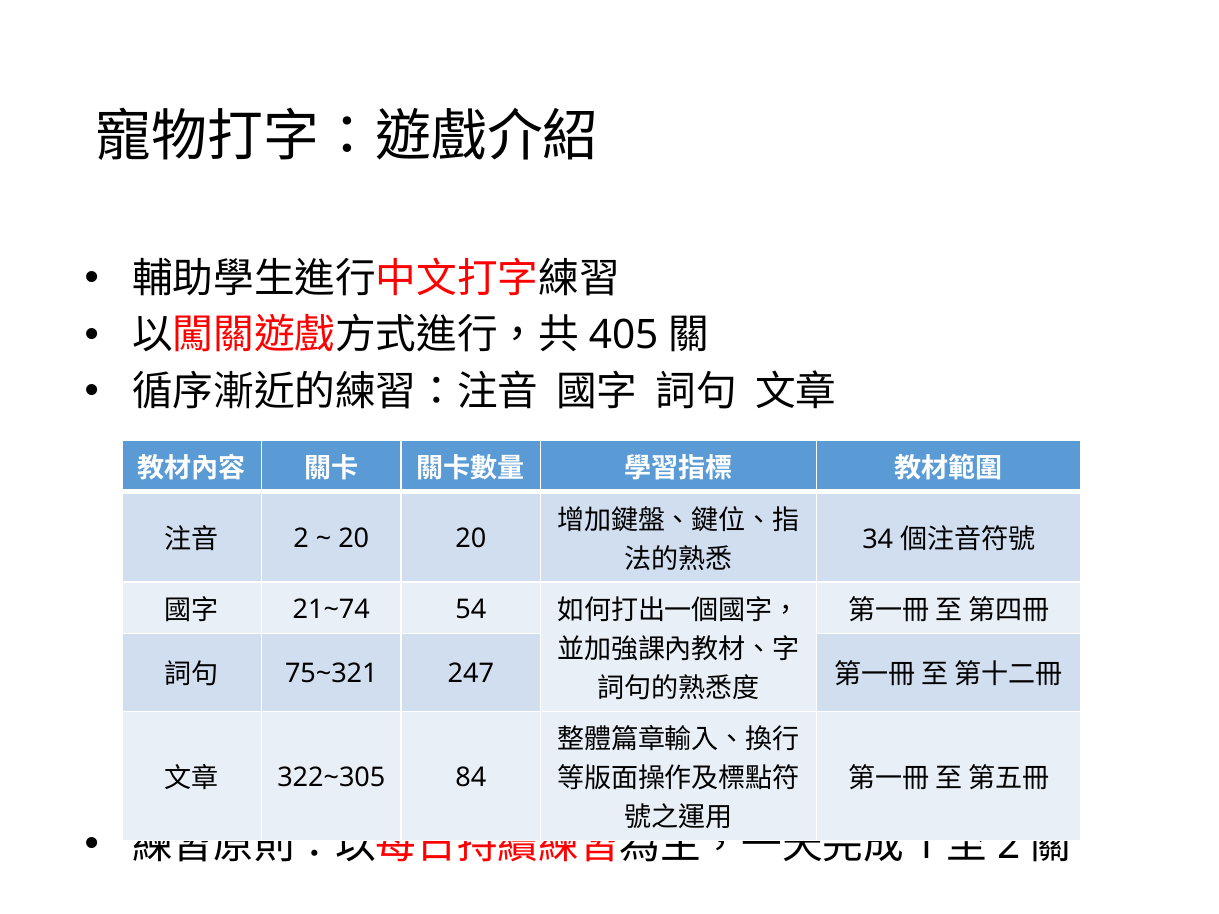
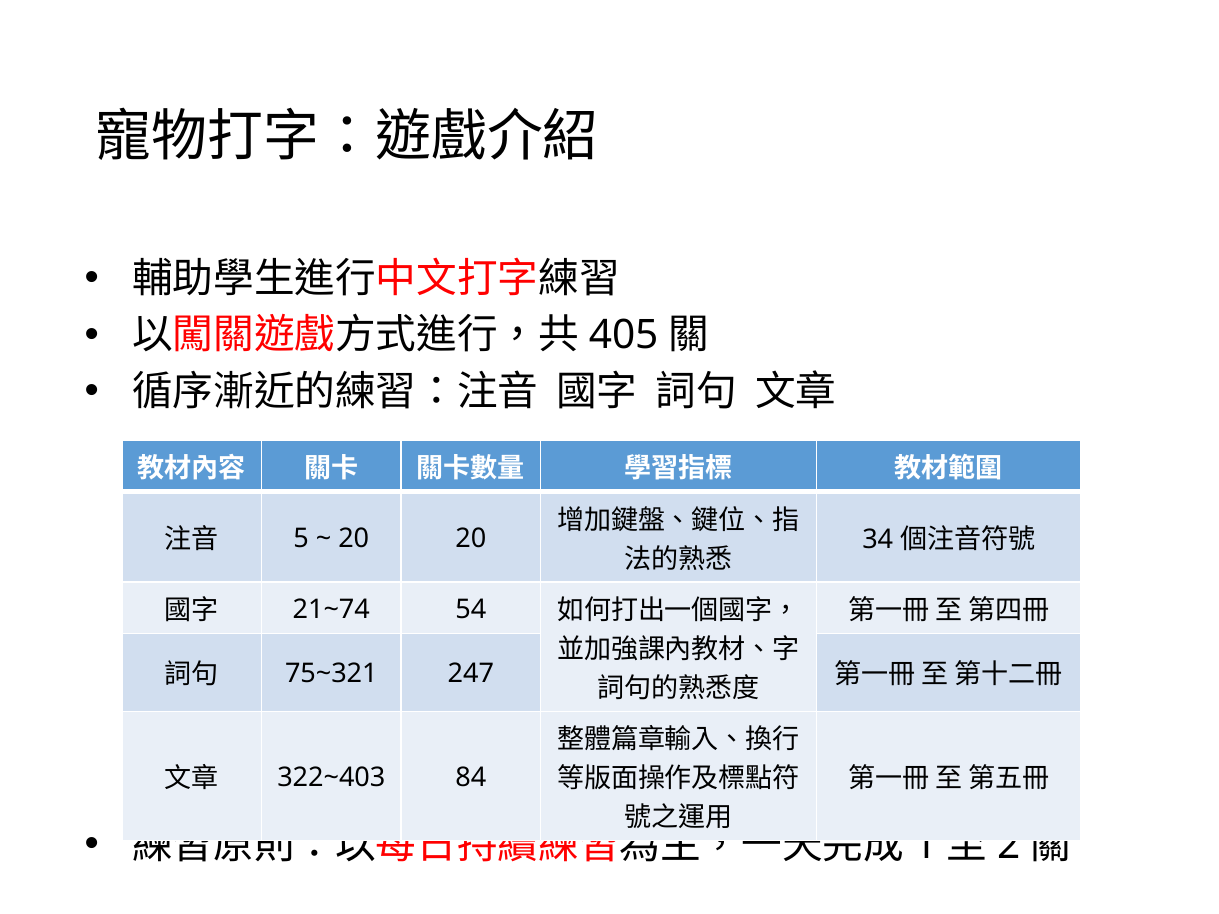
2: 2 -> 5 (301, 539)
322~305: 322~305 -> 322~403 (331, 778)
